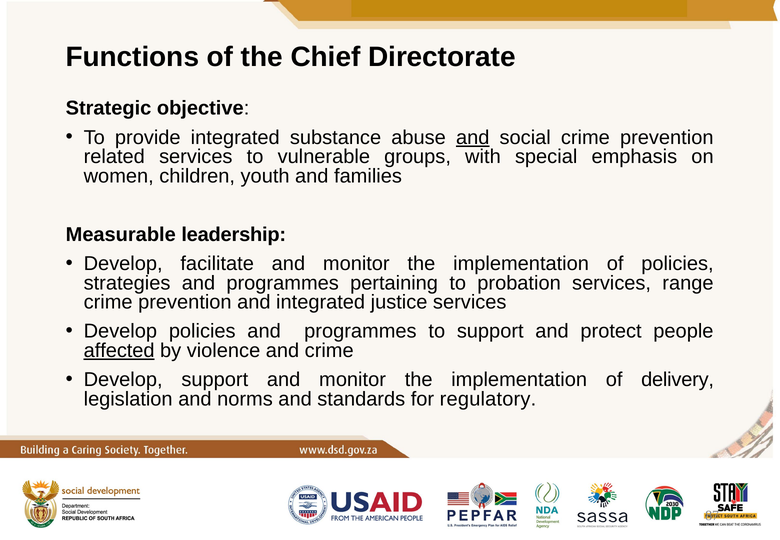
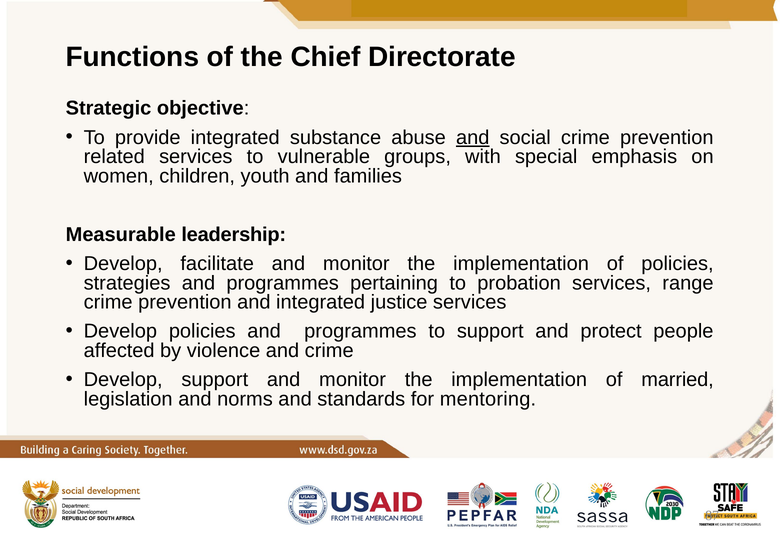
affected underline: present -> none (119, 351)
delivery: delivery -> married (678, 380)
regulatory: regulatory -> mentoring (488, 399)
